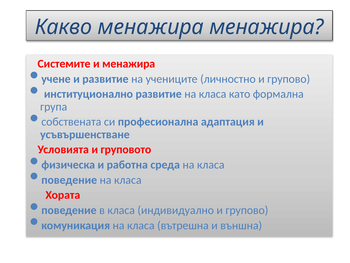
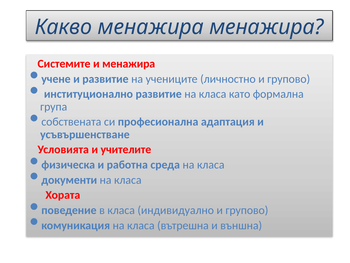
груповото: груповото -> учителите (126, 149)
поведение: поведение -> документи (69, 180)
